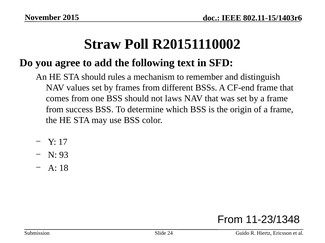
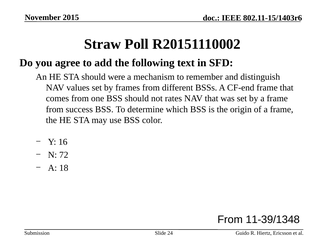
rules: rules -> were (116, 77)
laws: laws -> rates (173, 99)
17: 17 -> 16 (63, 142)
93: 93 -> 72 (64, 155)
11-23/1348: 11-23/1348 -> 11-39/1348 (273, 220)
